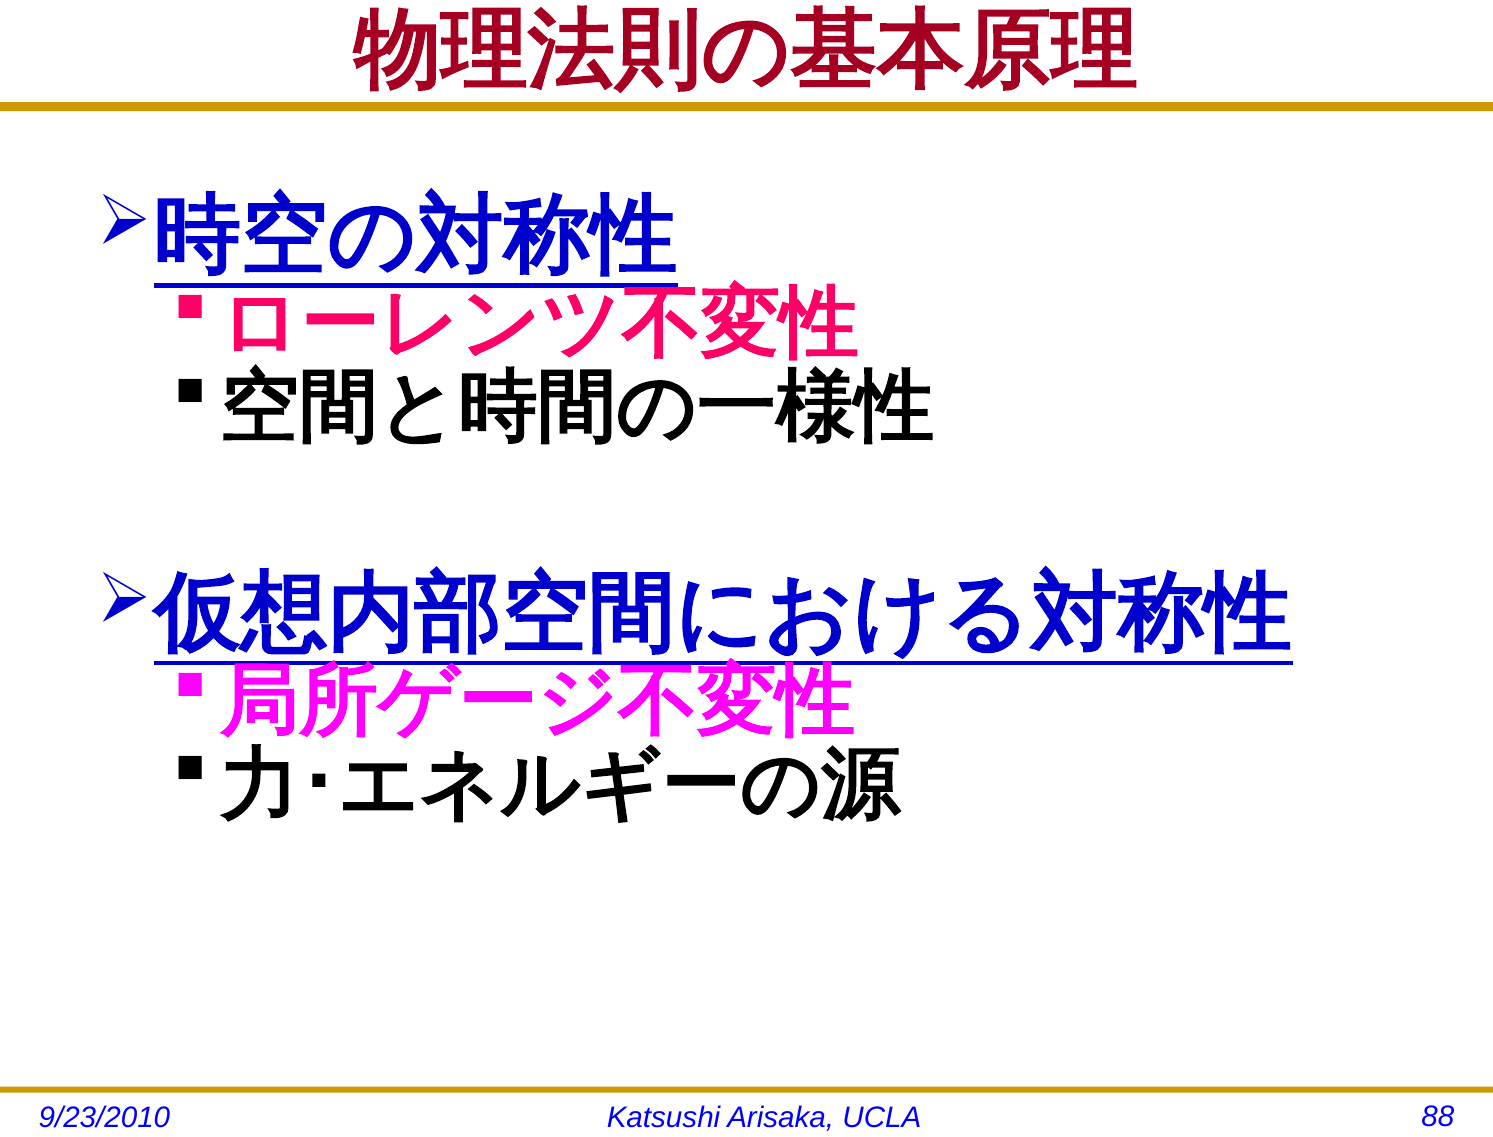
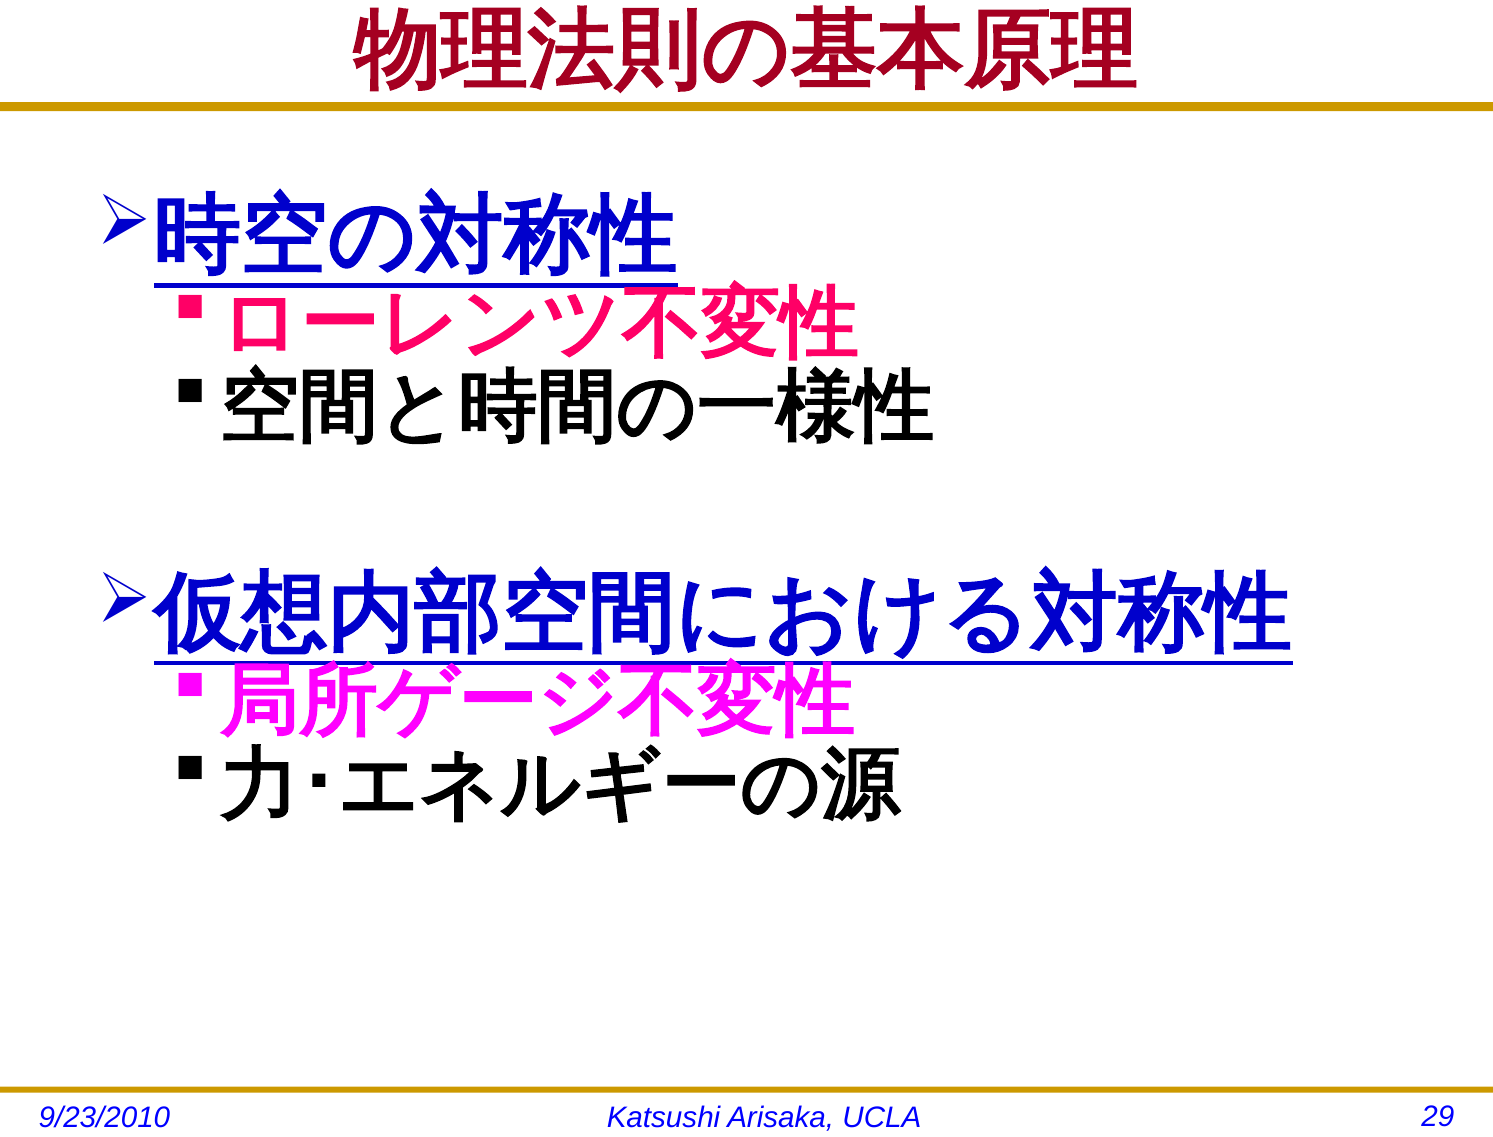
88: 88 -> 29 (1438, 1117)
